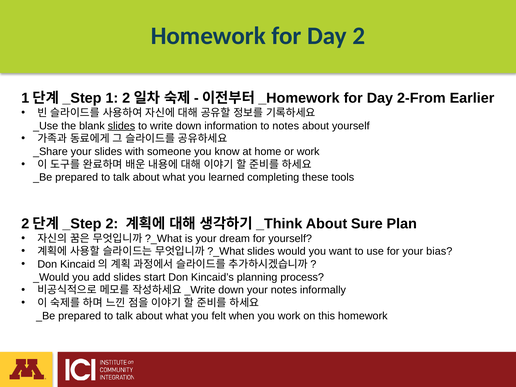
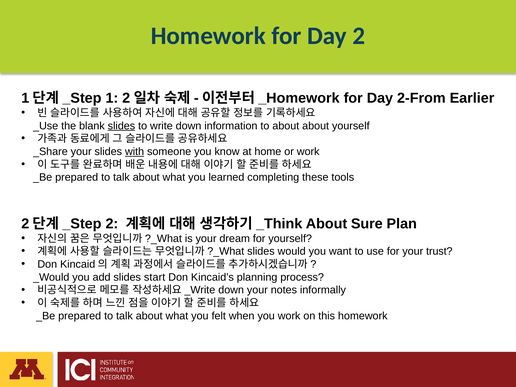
to notes: notes -> about (286, 126)
with underline: none -> present (135, 152)
bias: bias -> trust (439, 251)
